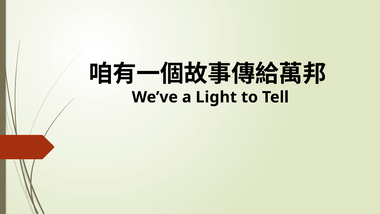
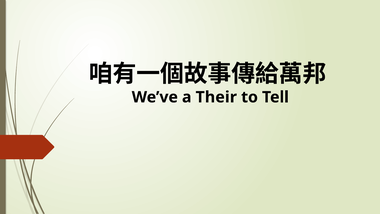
Light: Light -> Their (216, 97)
